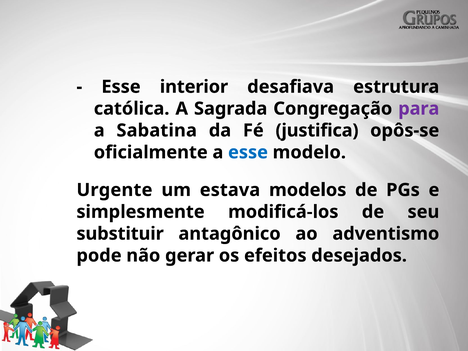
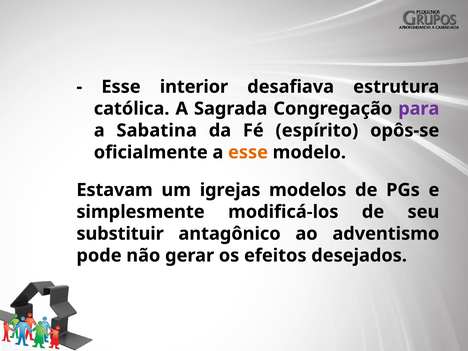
justifica: justifica -> espírito (317, 130)
esse colour: blue -> orange (248, 152)
Urgente: Urgente -> Estavam (115, 190)
estava: estava -> igrejas (230, 190)
